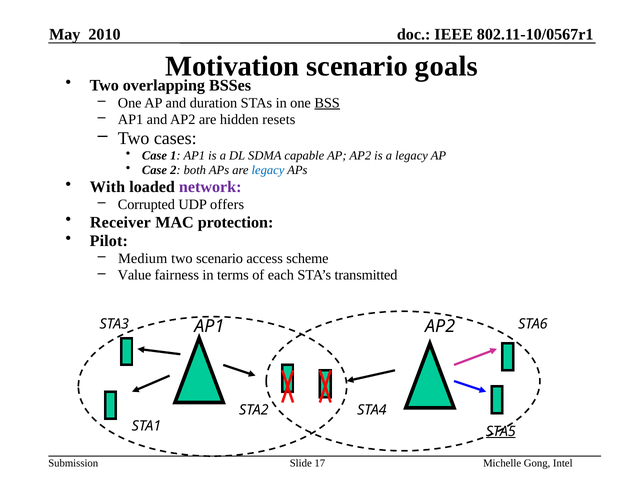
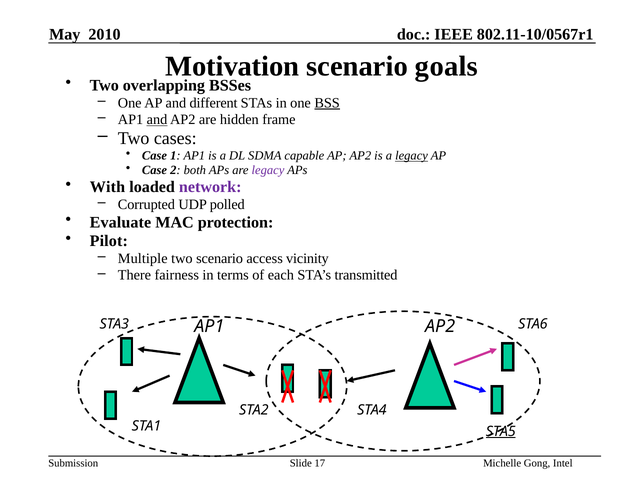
duration: duration -> different (214, 103)
and underline: none -> present (157, 120)
resets: resets -> frame (279, 120)
legacy underline: none -> present (412, 156)
legacy colour: blue -> purple (268, 170)
offers: offers -> polled (227, 205)
Receiver: Receiver -> Evaluate (120, 222)
Medium: Medium -> Multiple (143, 259)
scheme: scheme -> vicinity (307, 259)
Value: Value -> There (134, 275)
